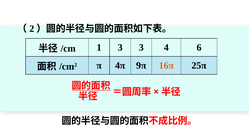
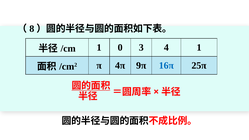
2: 2 -> 8 (32, 29)
1 3: 3 -> 0 (120, 48)
4 6: 6 -> 1 (199, 48)
16π colour: orange -> blue (166, 66)
